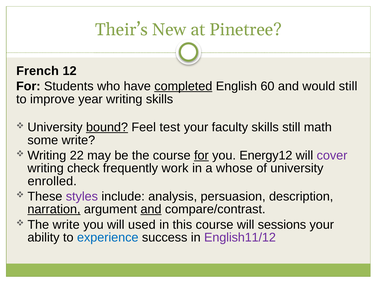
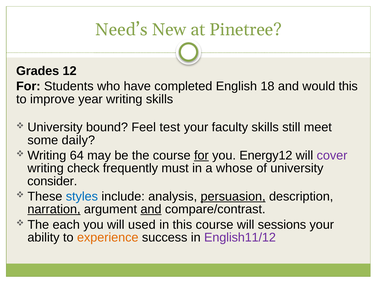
Their’s: Their’s -> Need’s (121, 30)
French: French -> Grades (38, 71)
completed underline: present -> none (183, 86)
60: 60 -> 18 (267, 86)
would still: still -> this (348, 86)
bound underline: present -> none (107, 127)
math: math -> meet (318, 127)
some write: write -> daily (78, 140)
22: 22 -> 64 (77, 155)
work: work -> must (175, 168)
enrolled: enrolled -> consider (52, 181)
styles colour: purple -> blue (82, 196)
persuasion underline: none -> present (233, 196)
The write: write -> each (66, 224)
experience colour: blue -> orange (108, 237)
